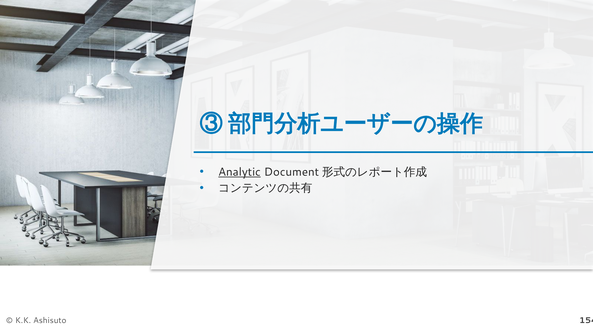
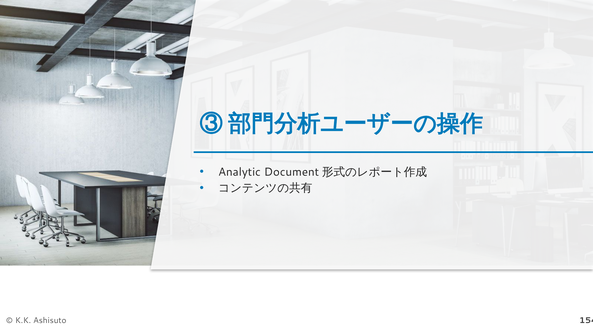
Analytic underline: present -> none (240, 172)
